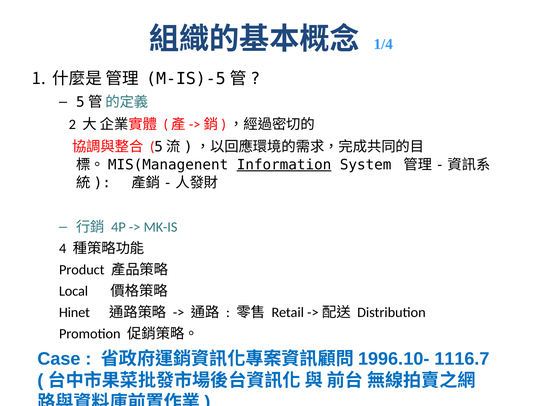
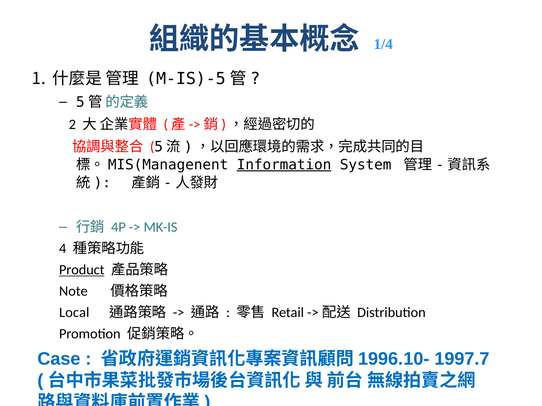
Product underline: none -> present (82, 270)
Local: Local -> Note (73, 292)
Hinet: Hinet -> Local (74, 313)
1116.7: 1116.7 -> 1997.7 (462, 359)
